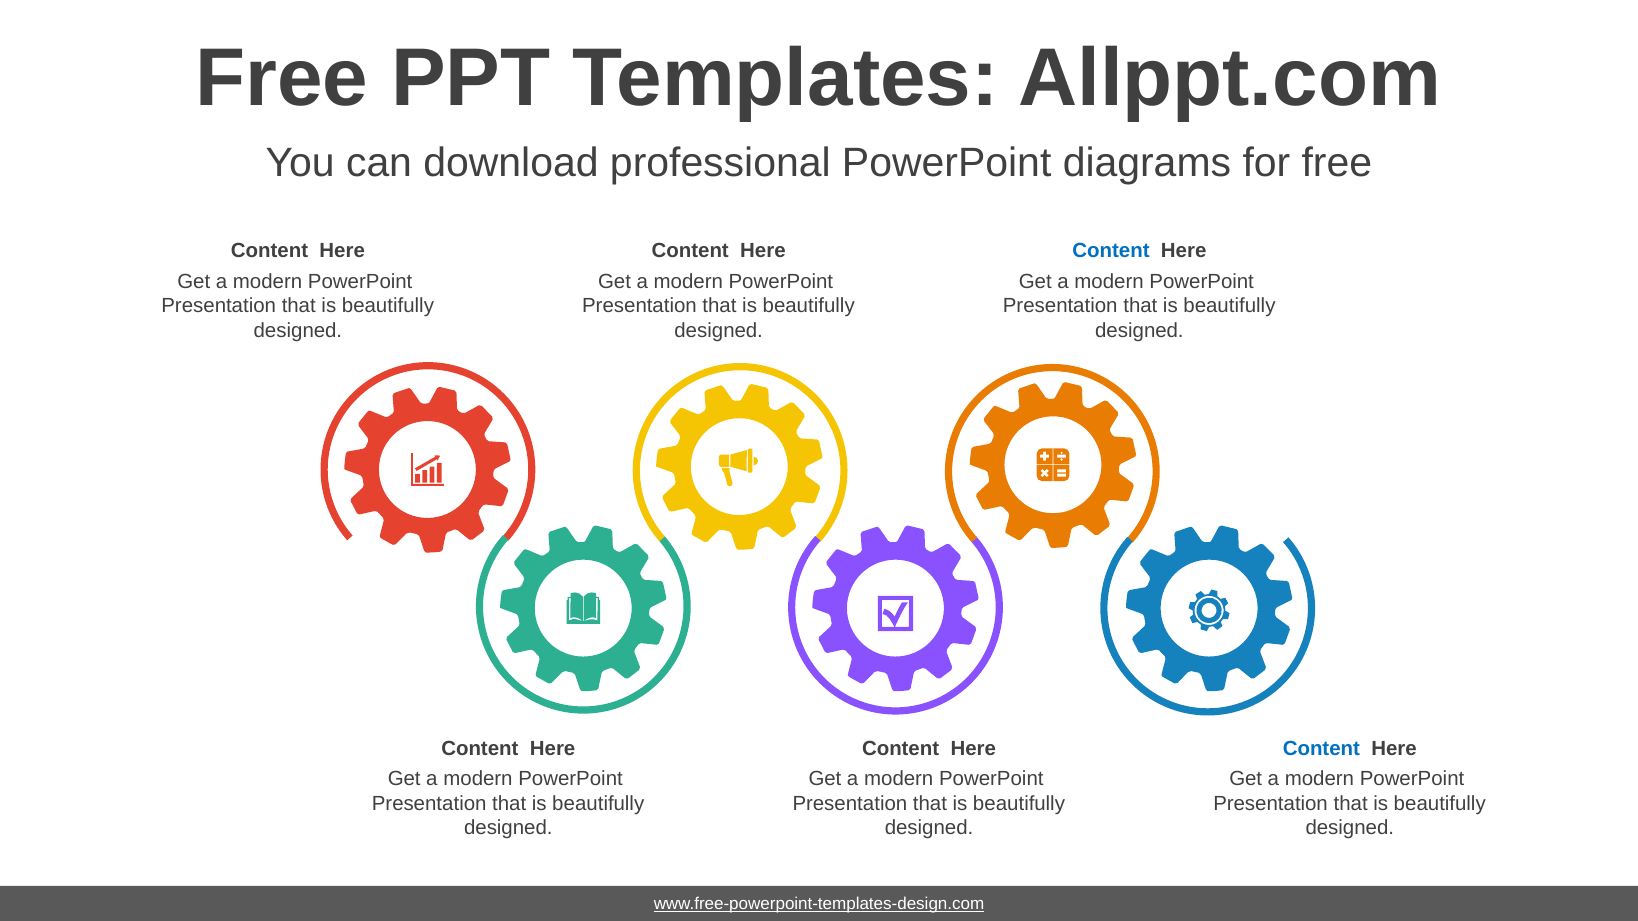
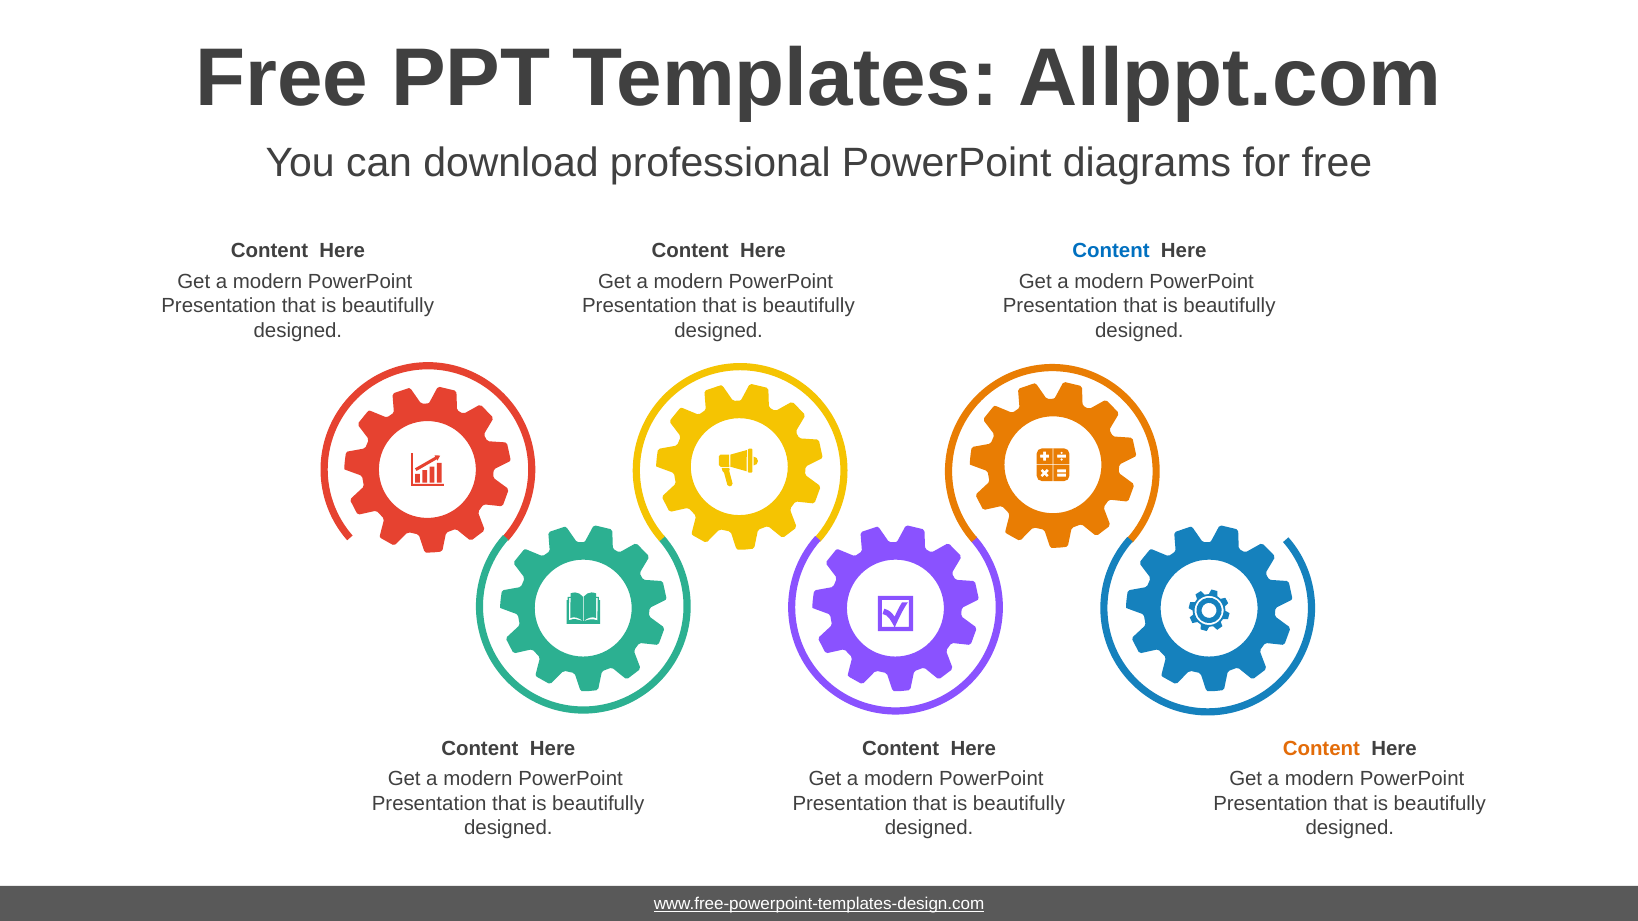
Content colour: blue -> orange (1321, 749)
